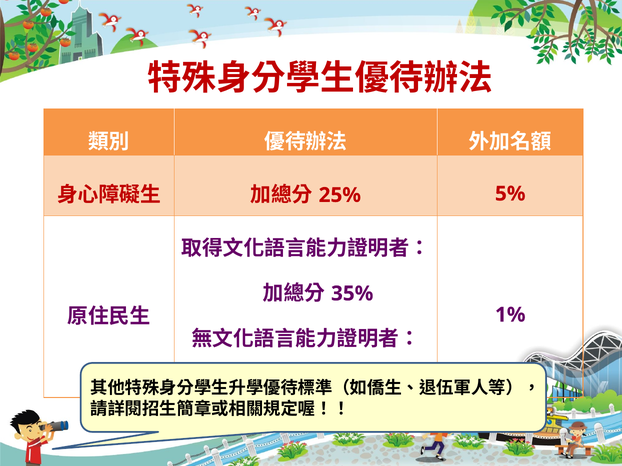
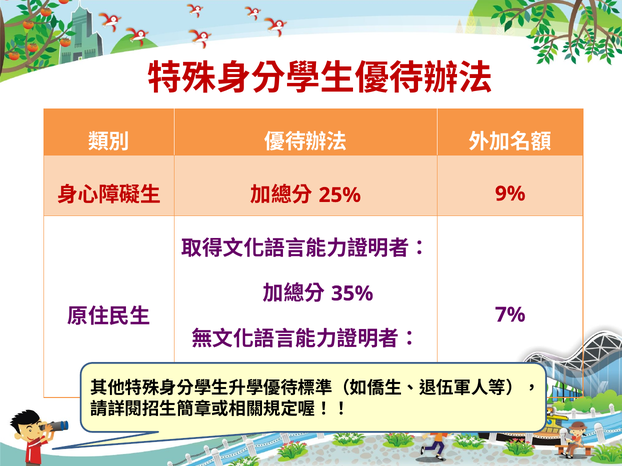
5%: 5% -> 9% (510, 194)
1%: 1% -> 7% (510, 315)
